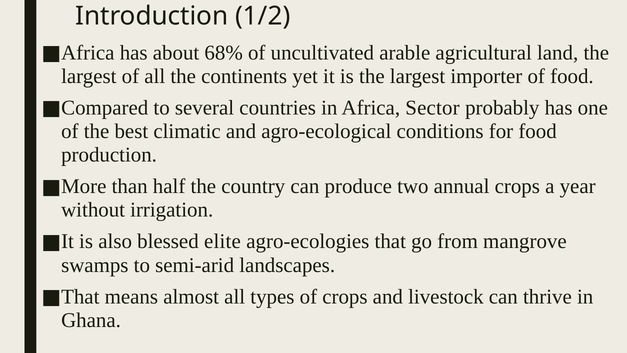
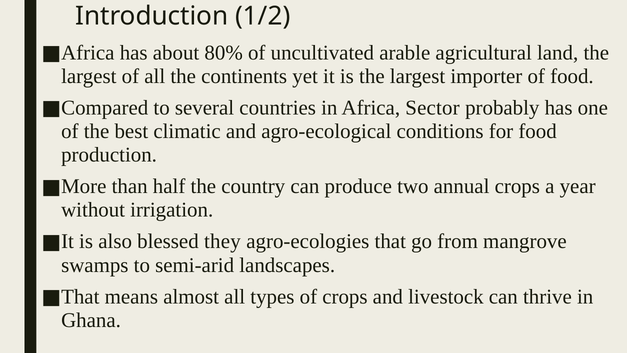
68%: 68% -> 80% (224, 53)
elite: elite -> they (222, 241)
